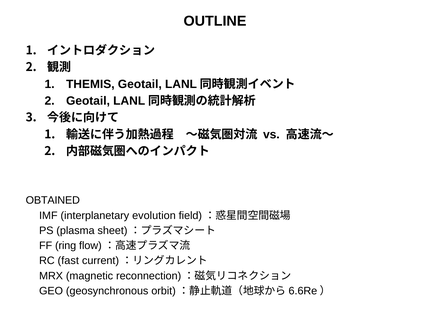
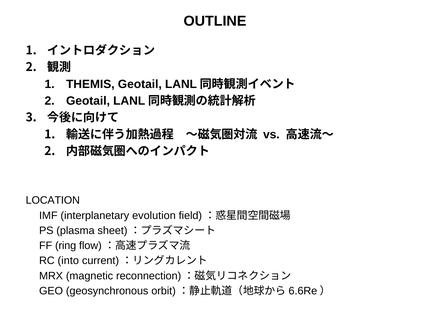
OBTAINED: OBTAINED -> LOCATION (53, 200)
fast: fast -> into (68, 260)
